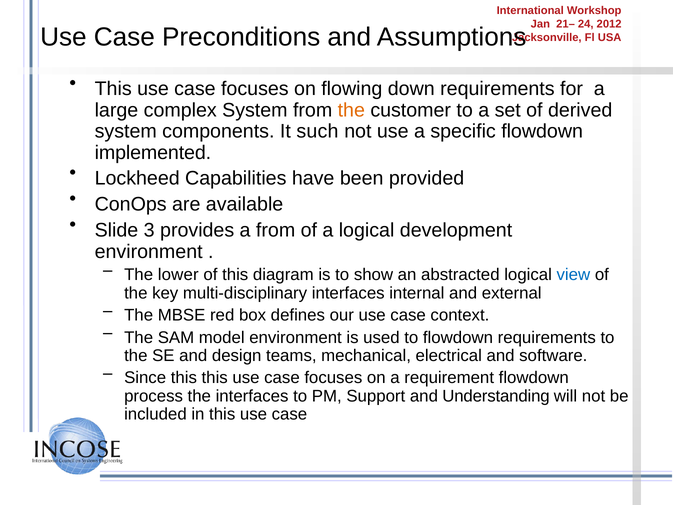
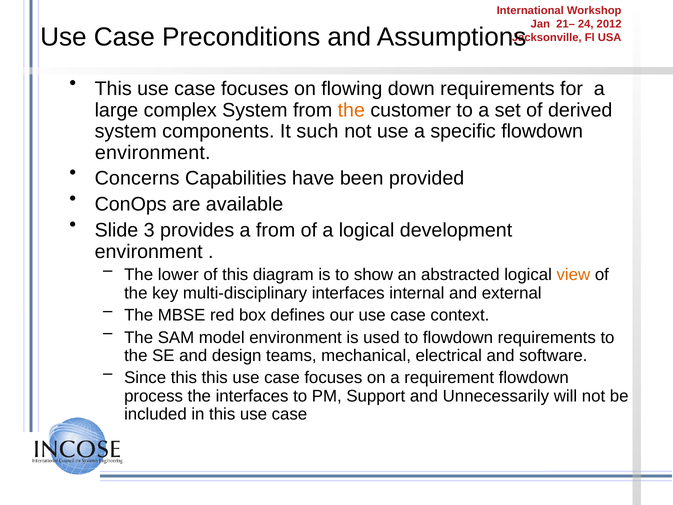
implemented: implemented -> environment (153, 152)
Lockheed: Lockheed -> Concerns (137, 178)
view colour: blue -> orange (573, 275)
Understanding: Understanding -> Unnecessarily (496, 396)
